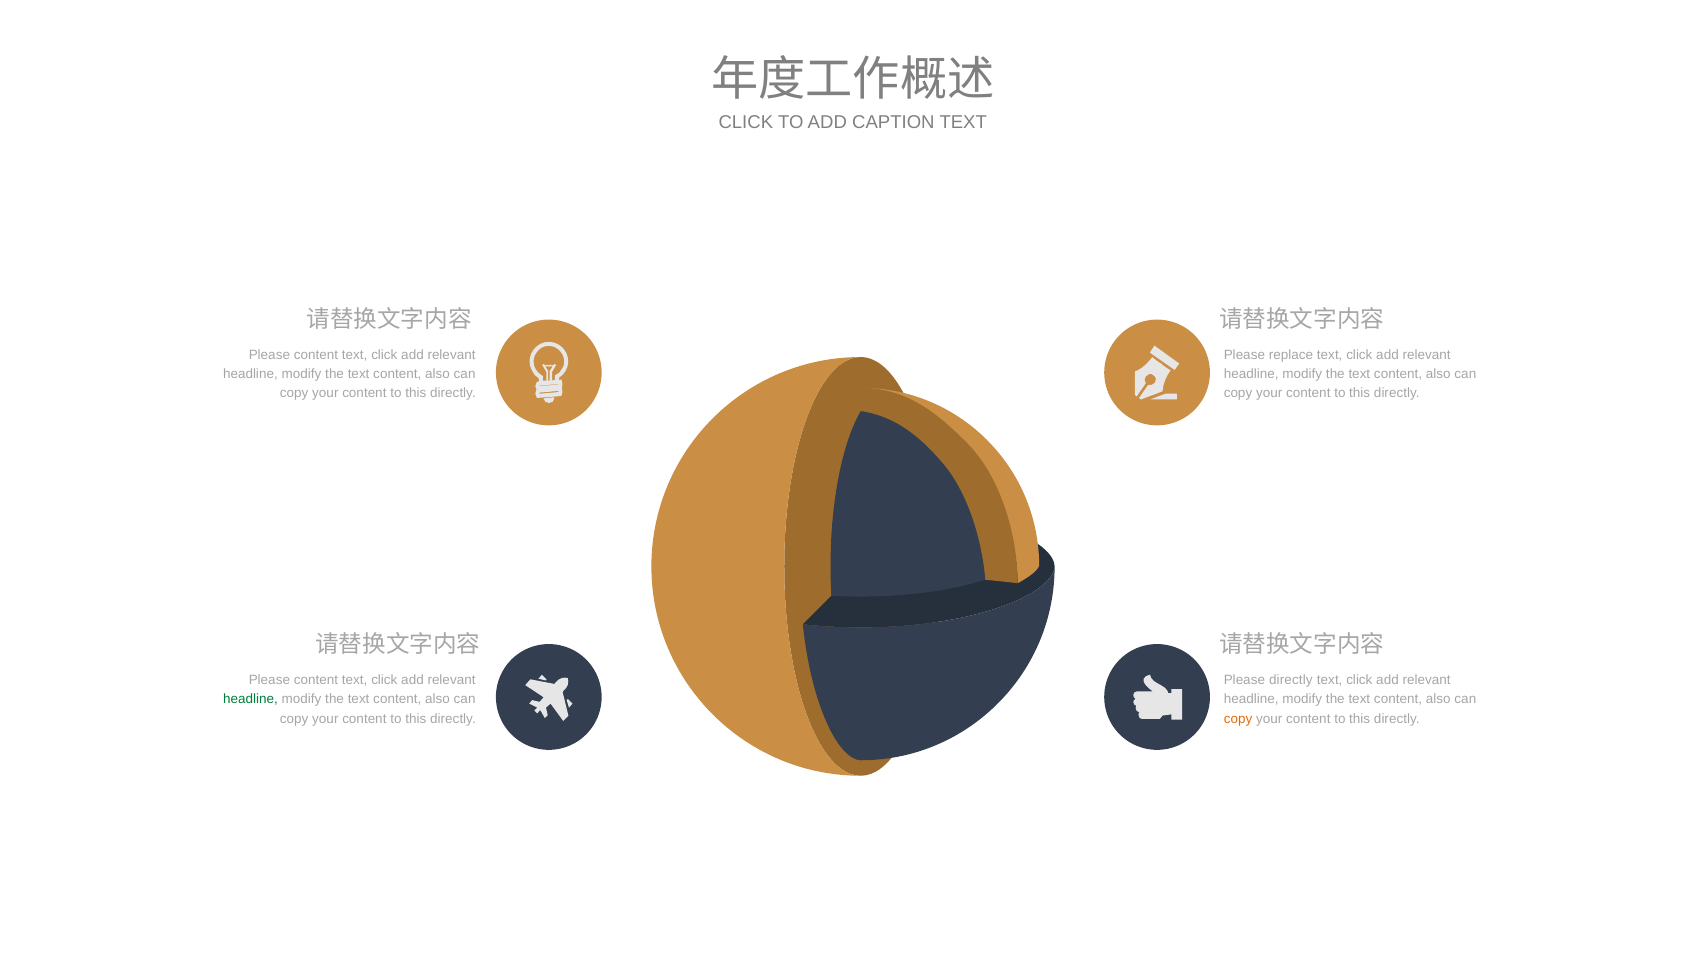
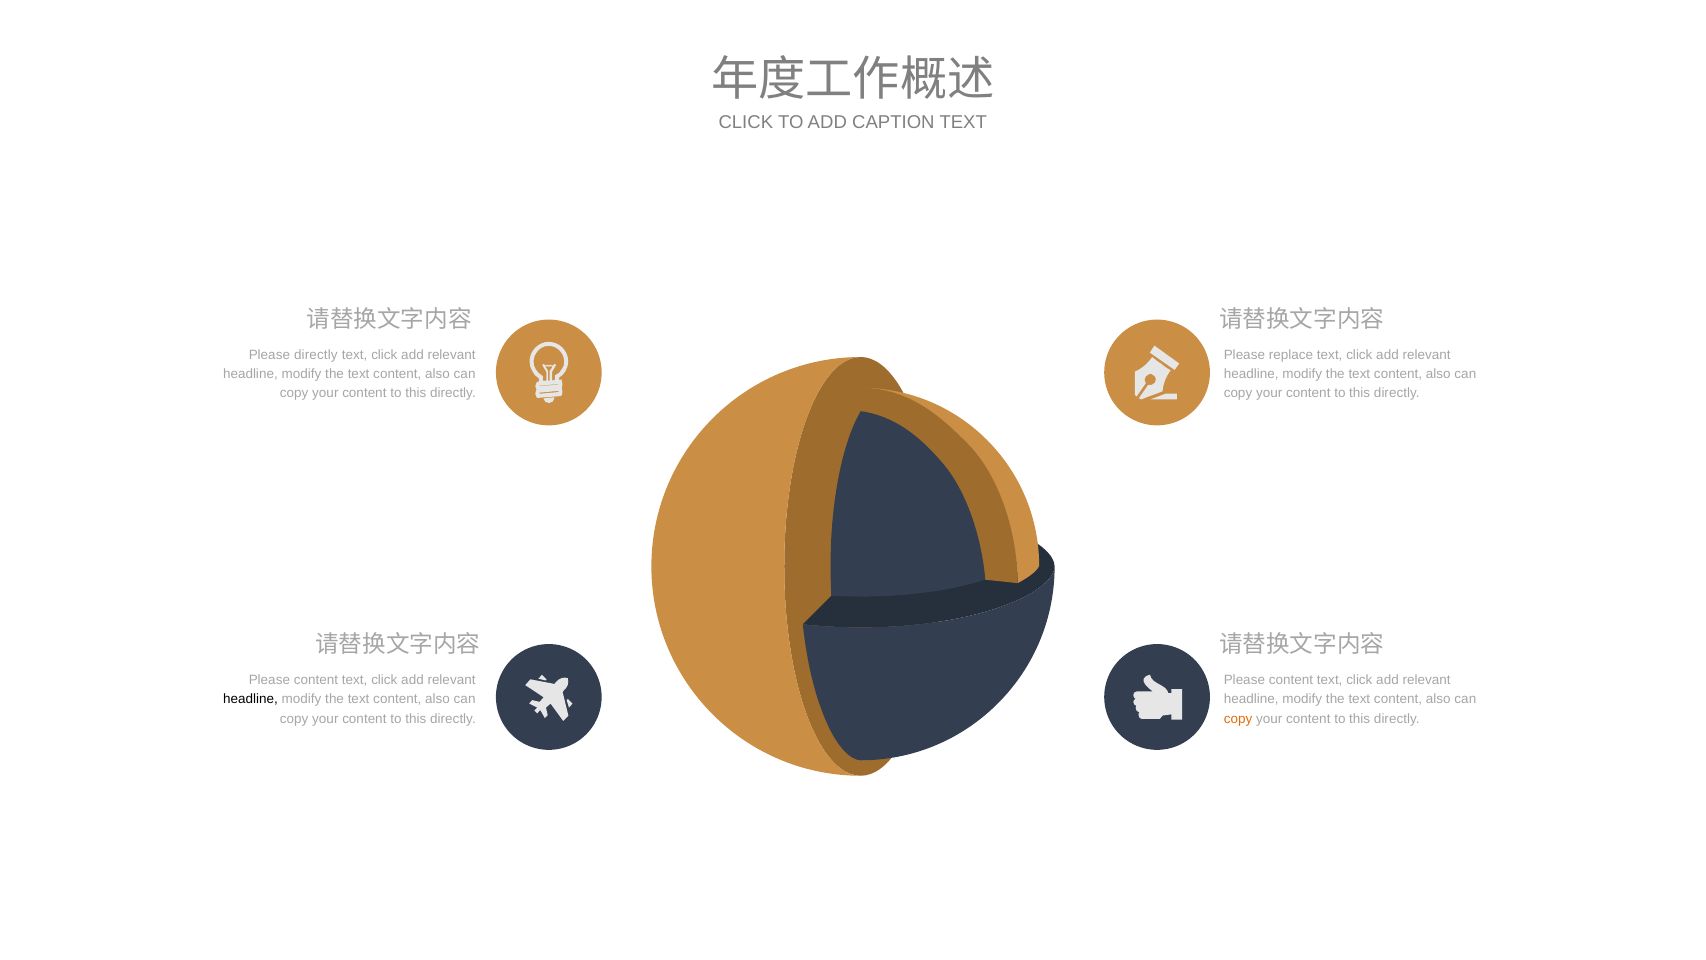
content: content -> directly (316, 355)
directly: directly -> content (1291, 680)
headline colour: green -> black (250, 699)
